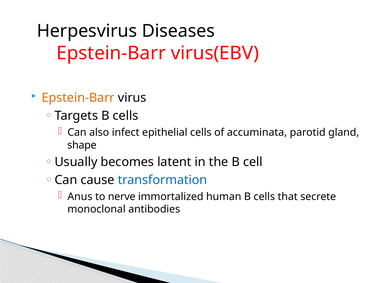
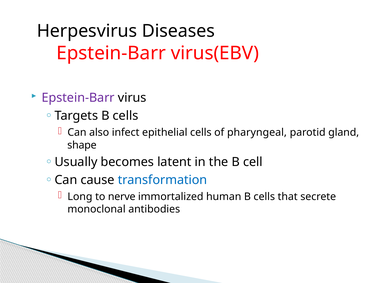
Epstein-Barr colour: orange -> purple (78, 98)
accuminata: accuminata -> pharyngeal (257, 132)
Anus: Anus -> Long (80, 197)
